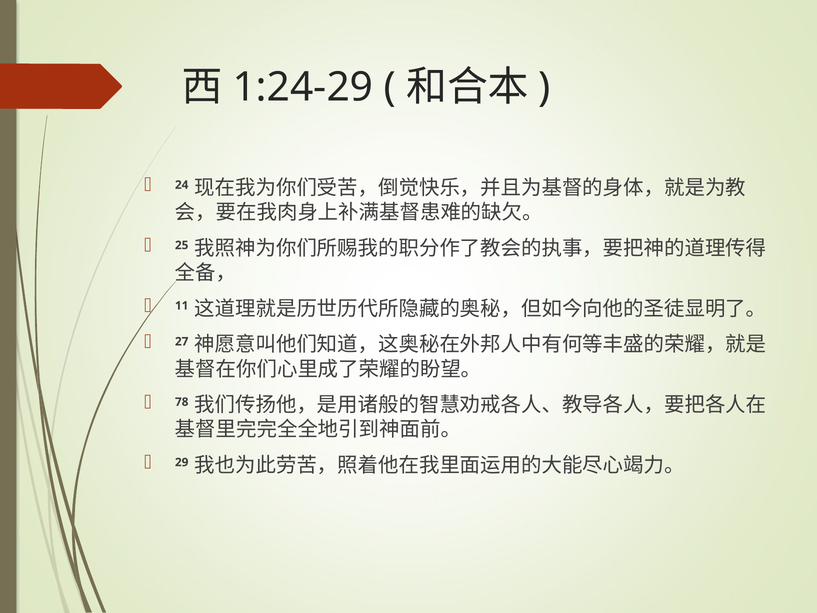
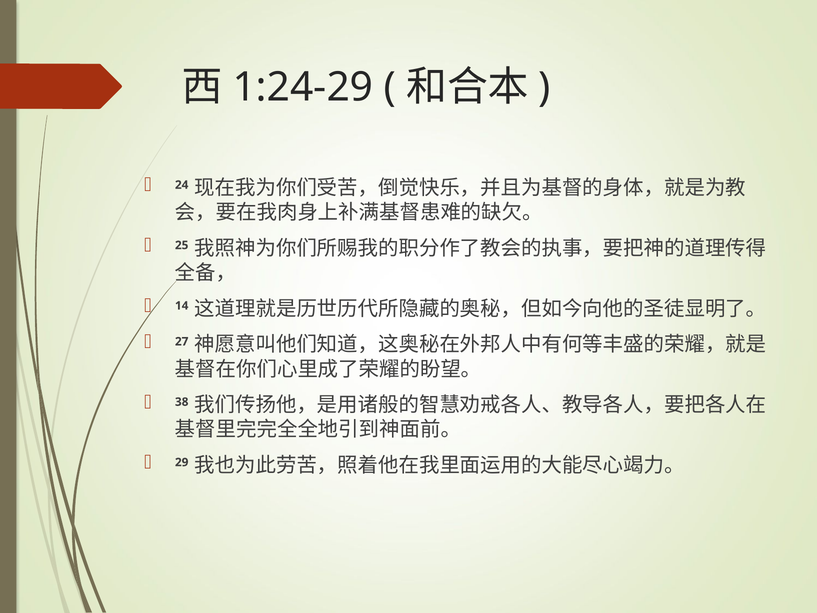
11: 11 -> 14 (182, 306)
78: 78 -> 38 (182, 402)
